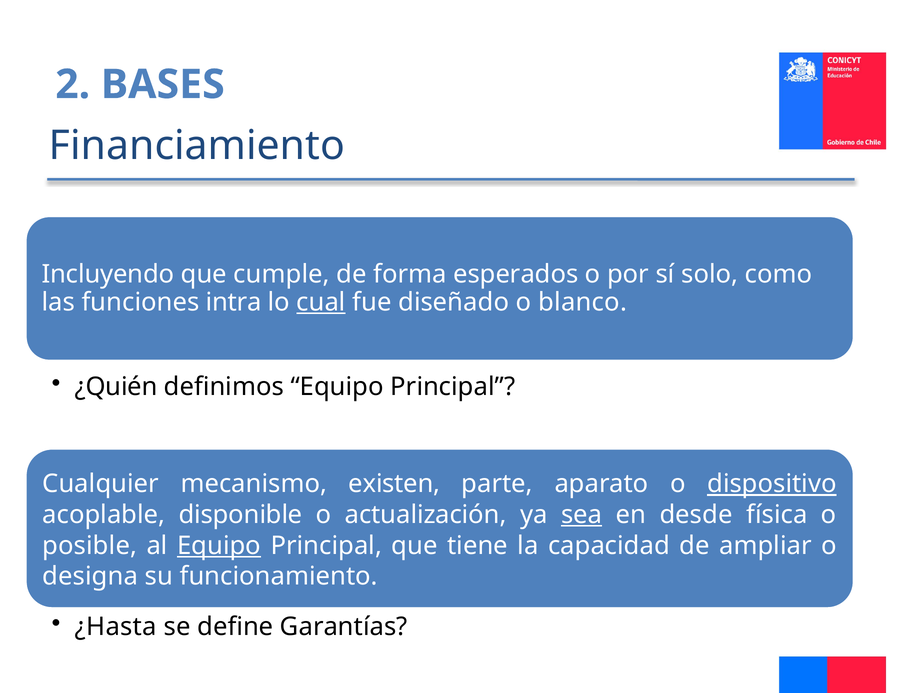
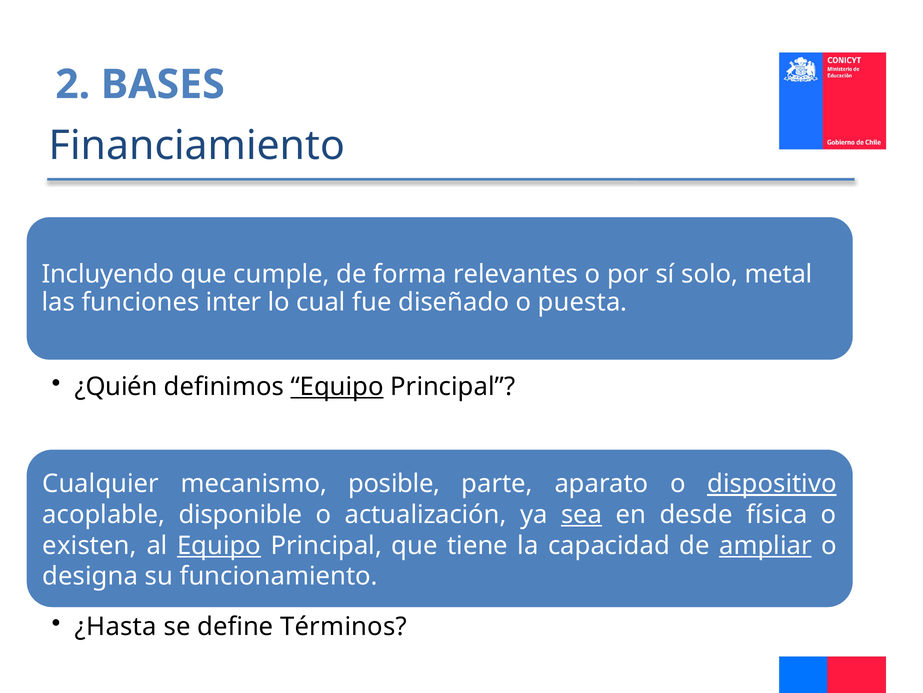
esperados: esperados -> relevantes (516, 274)
como: como -> metal (779, 274)
intra: intra -> inter (234, 302)
cual underline: present -> none (321, 302)
blanco: blanco -> puesta (583, 302)
Equipo underline: none -> present (337, 386)
existen: existen -> posible (394, 483)
posible: posible -> existen (90, 545)
ampliar underline: none -> present (765, 545)
Garantías: Garantías -> Términos (344, 626)
